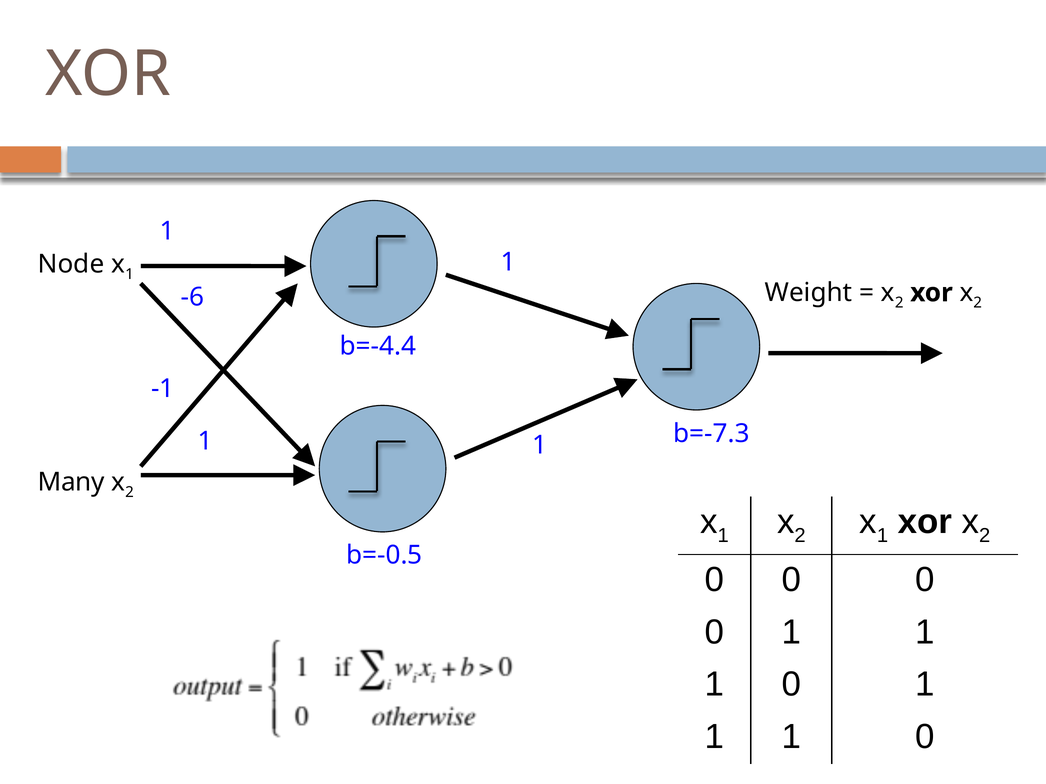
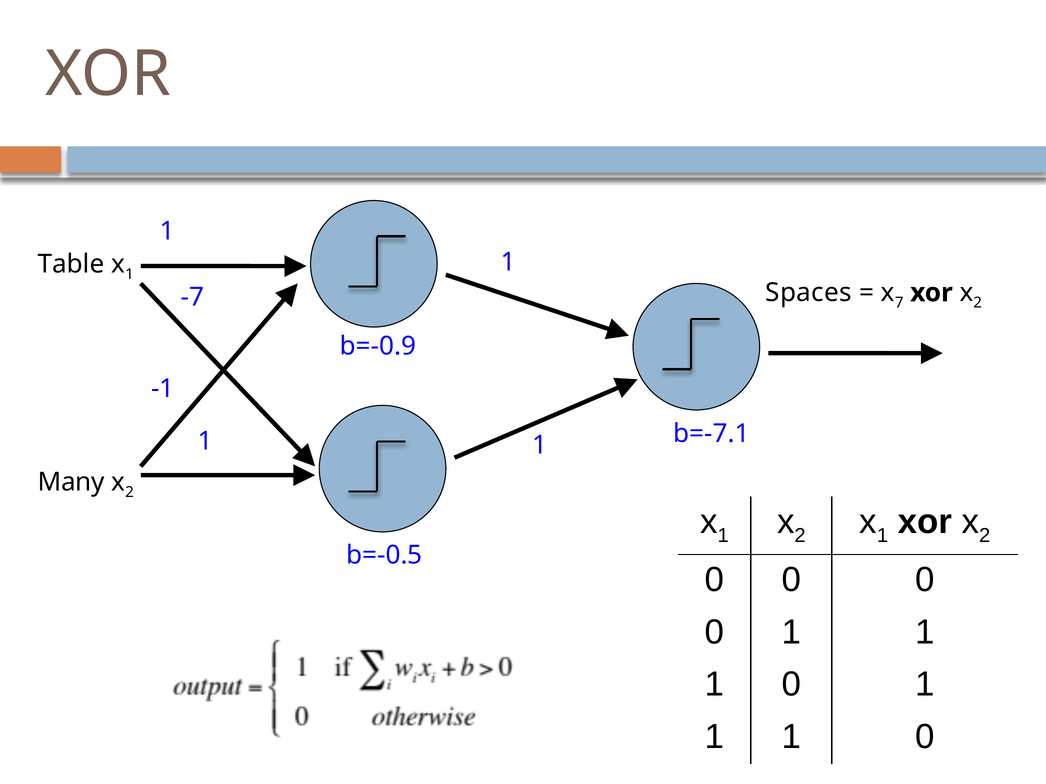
Node: Node -> Table (71, 264)
Weight: Weight -> Spaces (809, 293)
2: 2 -> 7 (899, 303)
-6: -6 -> -7 (193, 298)
b=-4.4: b=-4.4 -> b=-0.9 (378, 346)
b=-7.3: b=-7.3 -> b=-7.1 (711, 434)
